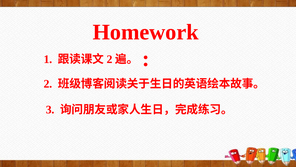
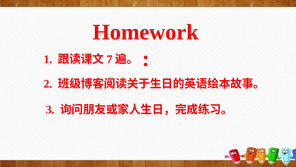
2: 2 -> 7 (110, 59)
